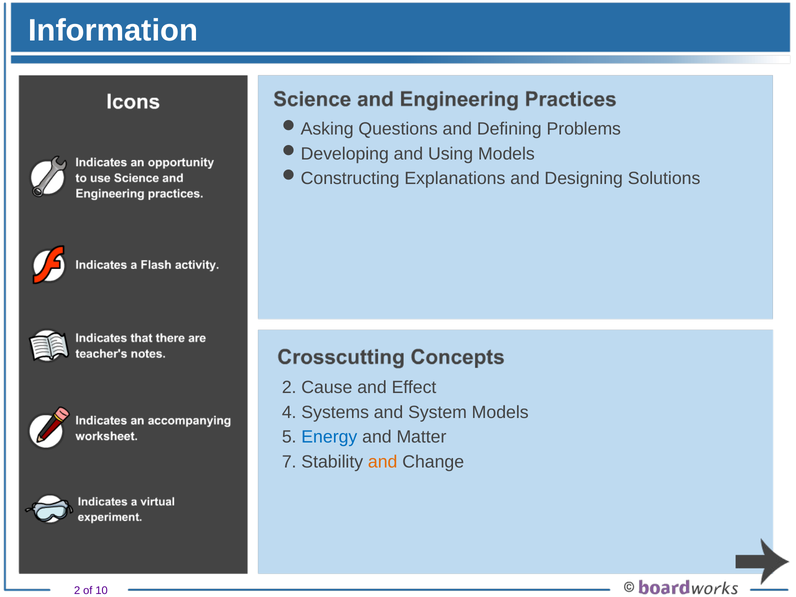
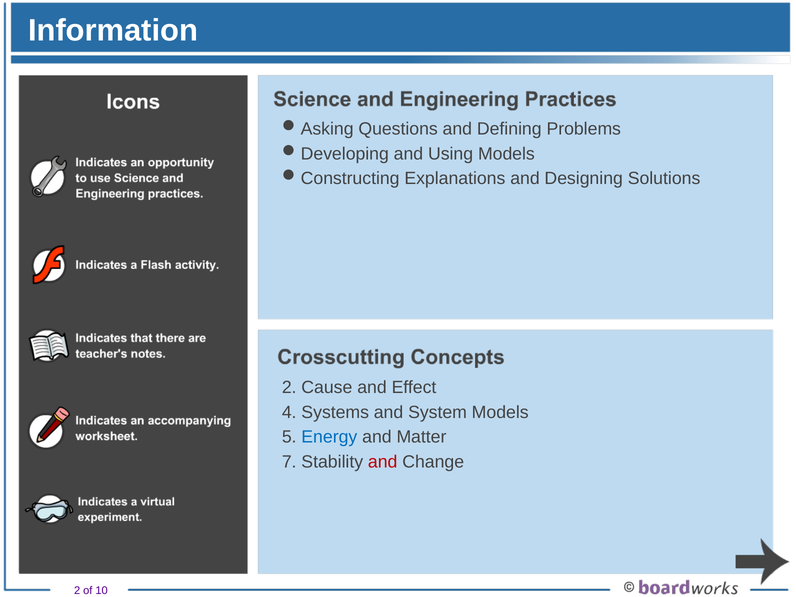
and colour: orange -> red (383, 462)
